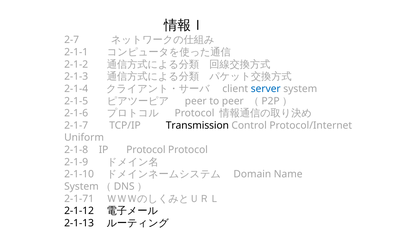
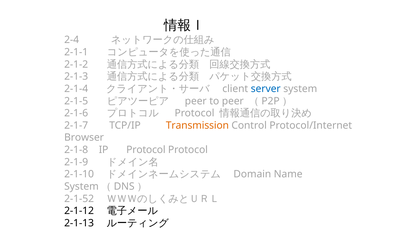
2-7: 2-7 -> 2-4 (72, 40)
Transmission colour: black -> orange (197, 125)
Uniform: Uniform -> Browser (84, 138)
2-1-71: 2-1-71 -> 2-1-52 (79, 199)
